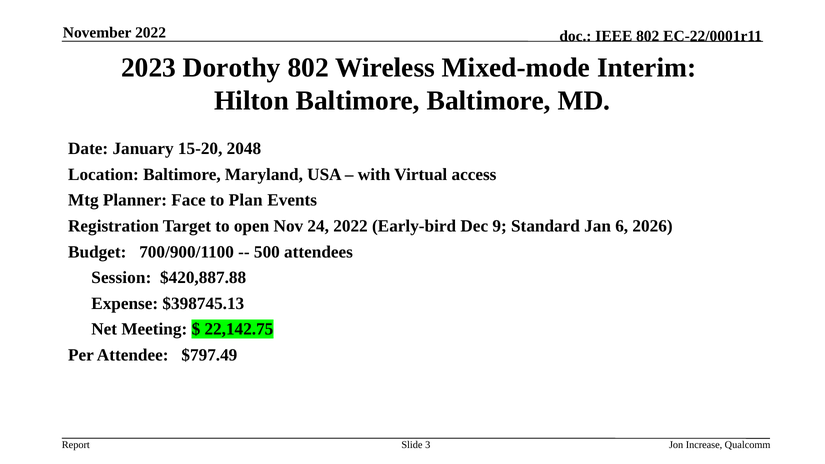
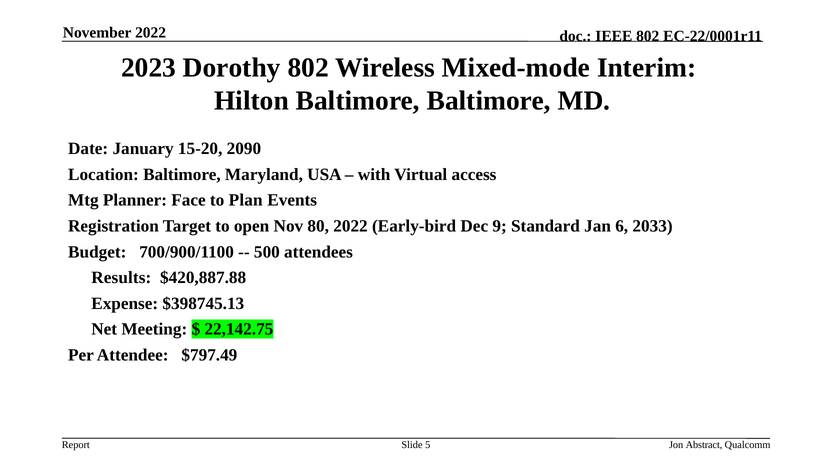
2048: 2048 -> 2090 (244, 149)
24: 24 -> 80 (318, 226)
2026: 2026 -> 2033 (653, 226)
Session: Session -> Results (121, 278)
3: 3 -> 5 (428, 445)
Increase: Increase -> Abstract (704, 445)
